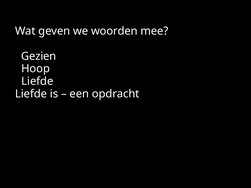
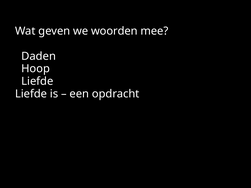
Gezien: Gezien -> Daden (39, 56)
